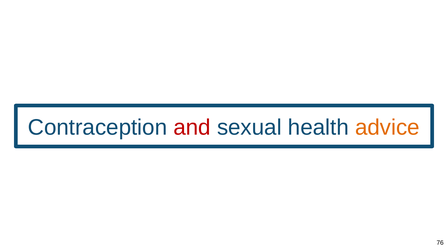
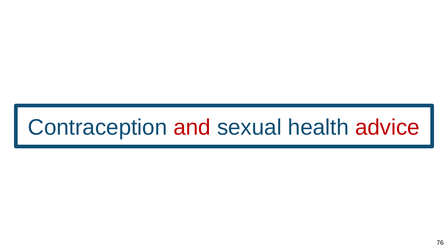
advice colour: orange -> red (387, 128)
